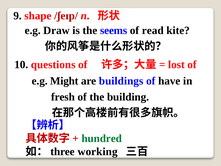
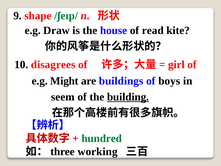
/ʃeɪp/ colour: red -> green (66, 16)
seems: seems -> house (114, 30)
questions: questions -> disagrees (53, 64)
lost: lost -> girl (176, 64)
have: have -> boys (169, 81)
fresh: fresh -> seem (63, 97)
building underline: none -> present (128, 97)
